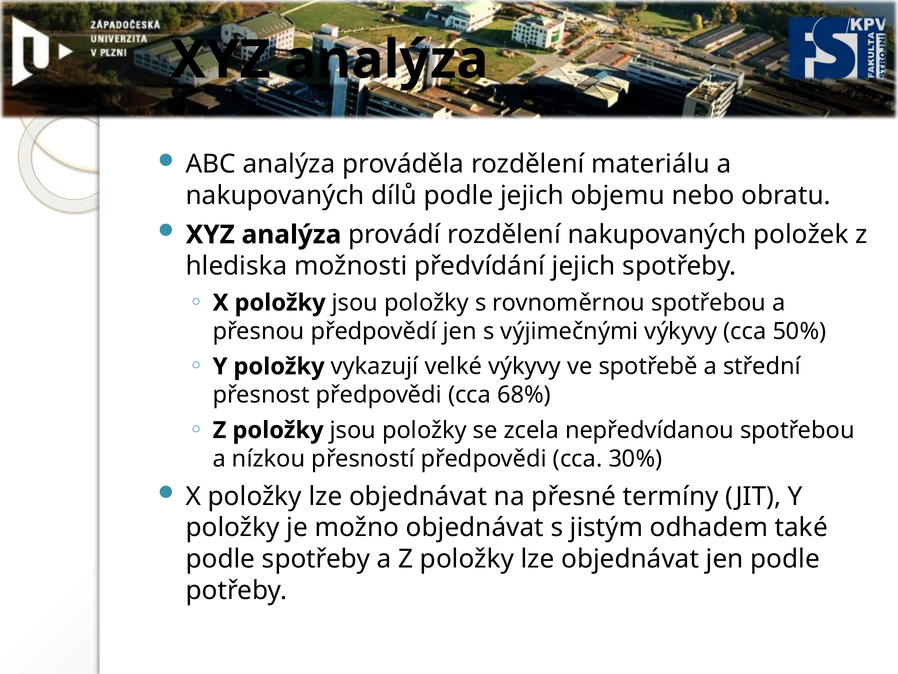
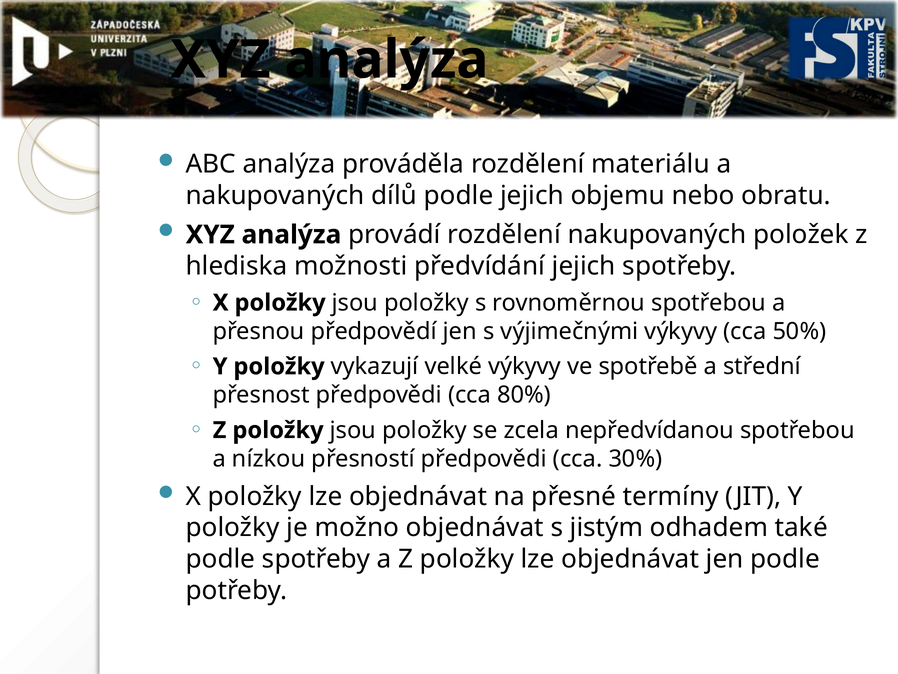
68%: 68% -> 80% (524, 395)
